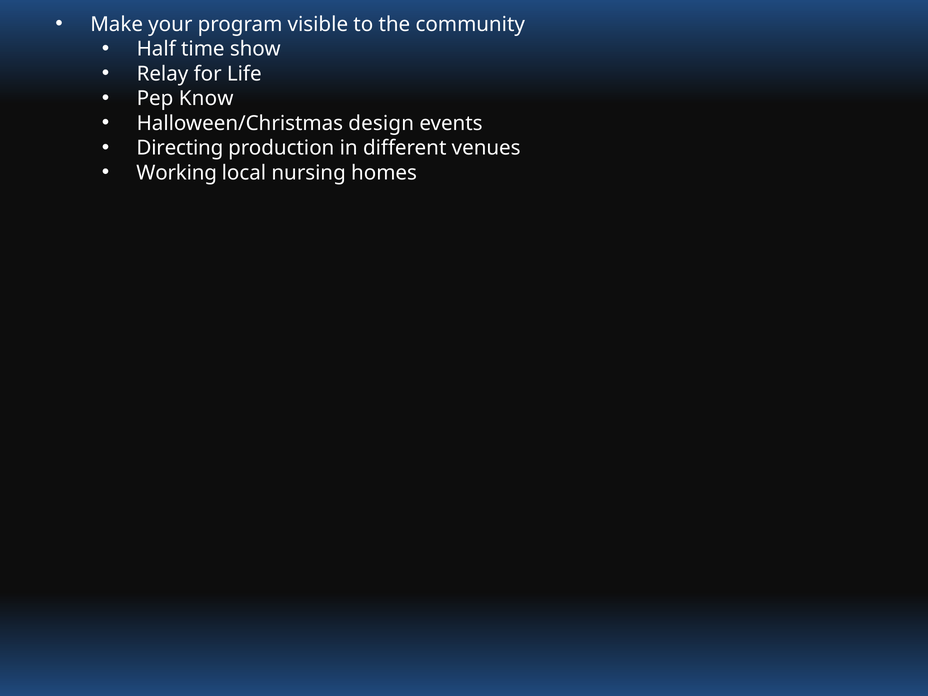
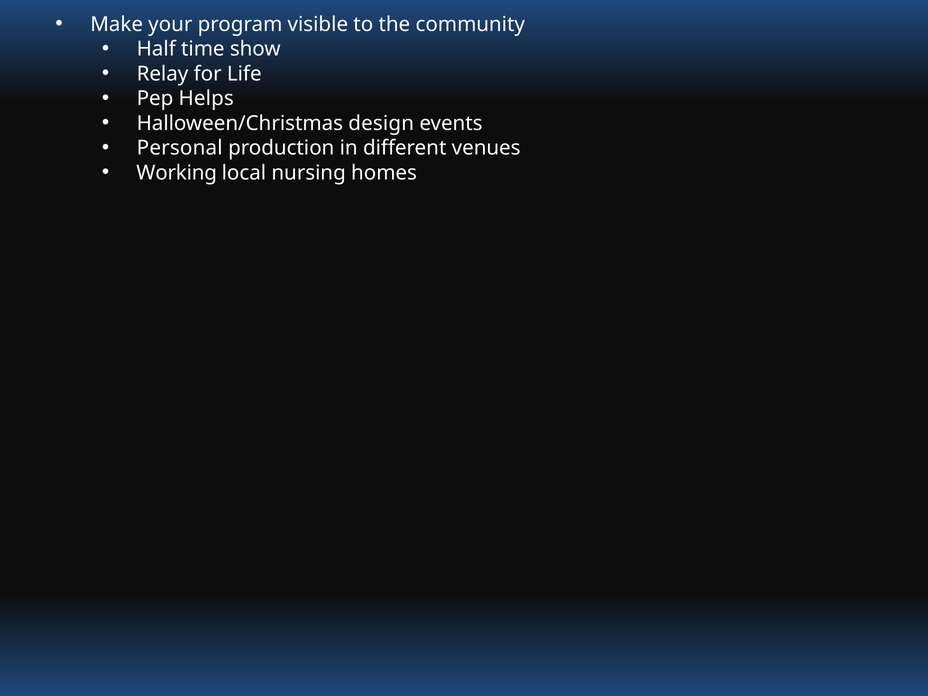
Know: Know -> Helps (206, 99)
Directing: Directing -> Personal (180, 148)
